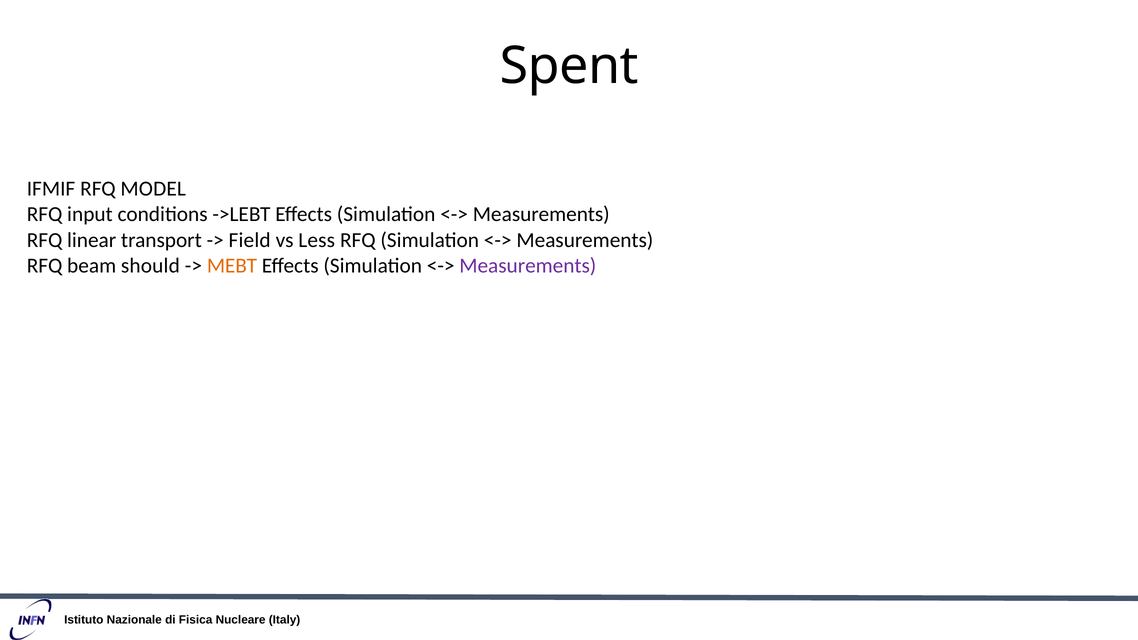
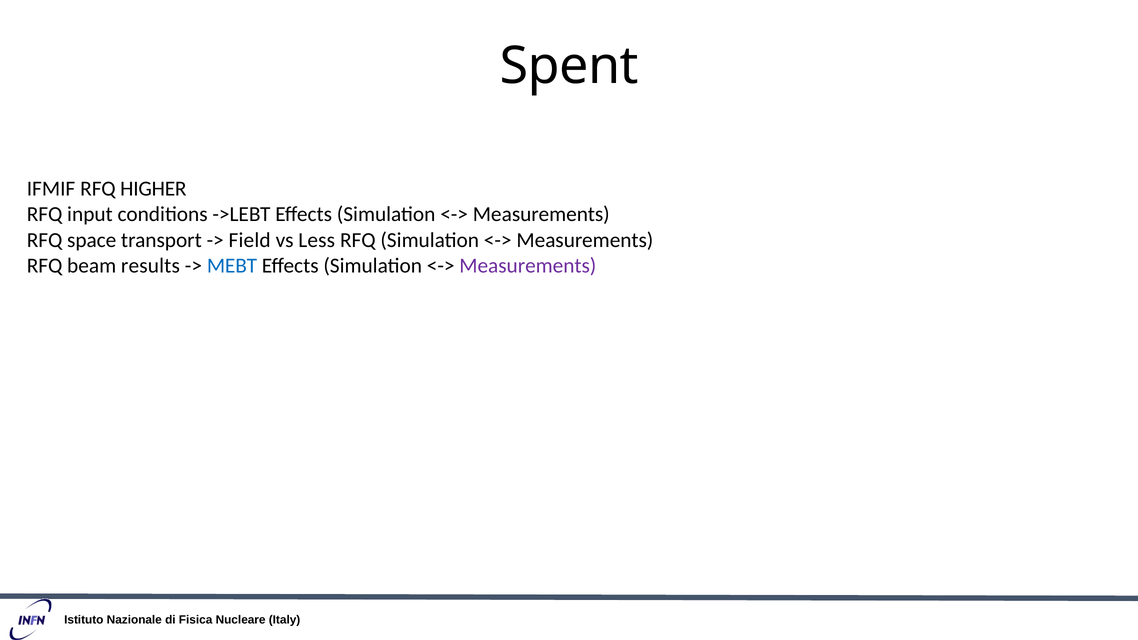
MODEL: MODEL -> HIGHER (153, 189)
linear: linear -> space (92, 240)
should: should -> results (150, 266)
MEBT colour: orange -> blue (232, 266)
